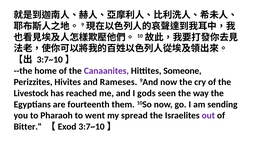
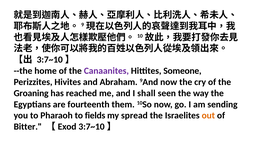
Rameses: Rameses -> Abraham (119, 82)
Livestock: Livestock -> Groaning (31, 93)
gods: gods -> shall (146, 93)
went: went -> fields (95, 116)
out colour: purple -> orange (208, 116)
